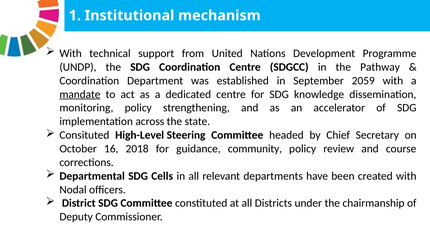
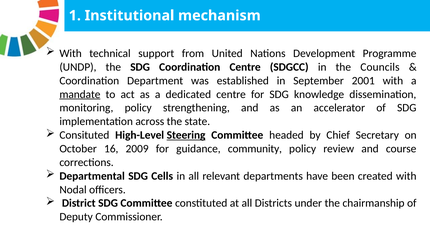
Pathway: Pathway -> Councils (380, 67)
2059: 2059 -> 2001 (363, 81)
Steering underline: none -> present (186, 135)
2018: 2018 -> 2009 (137, 149)
